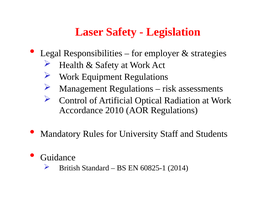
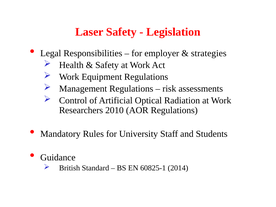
Accordance: Accordance -> Researchers (81, 110)
